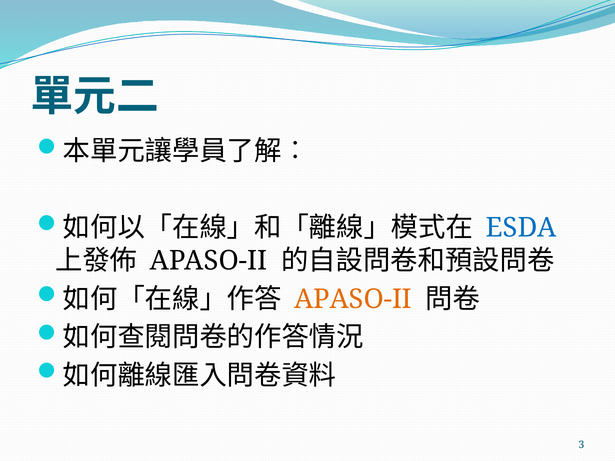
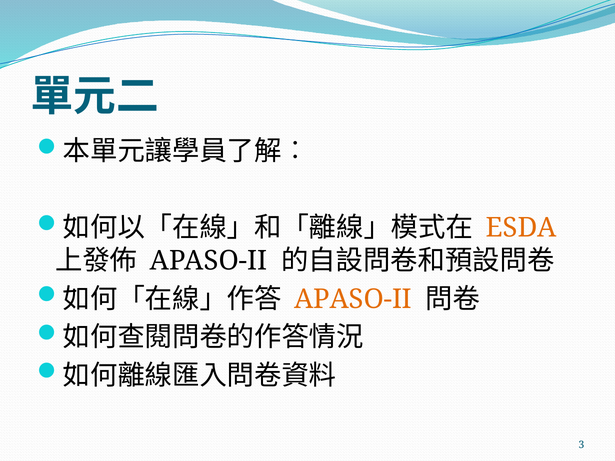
ESDA colour: blue -> orange (521, 228)
